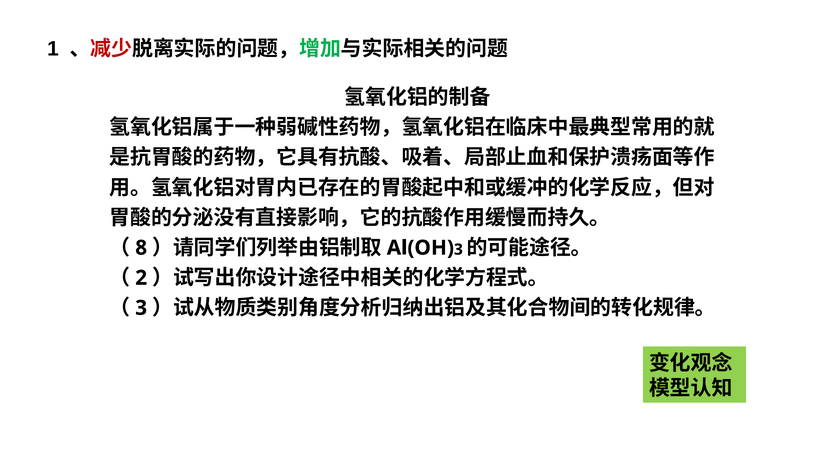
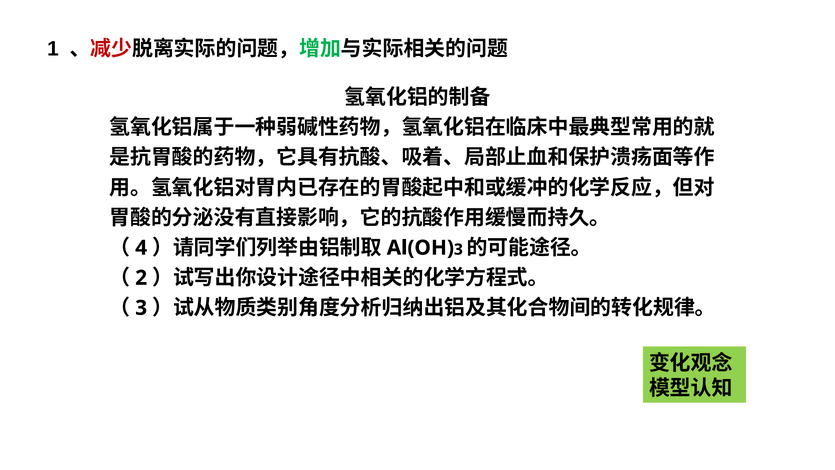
8: 8 -> 4 (141, 248)
